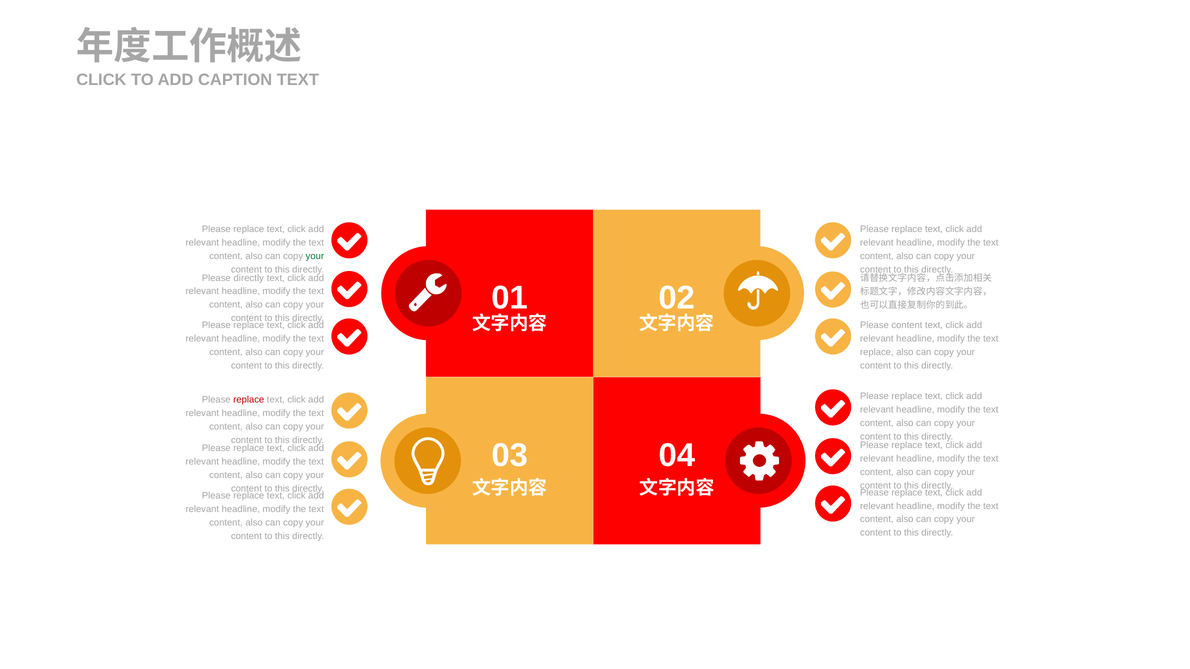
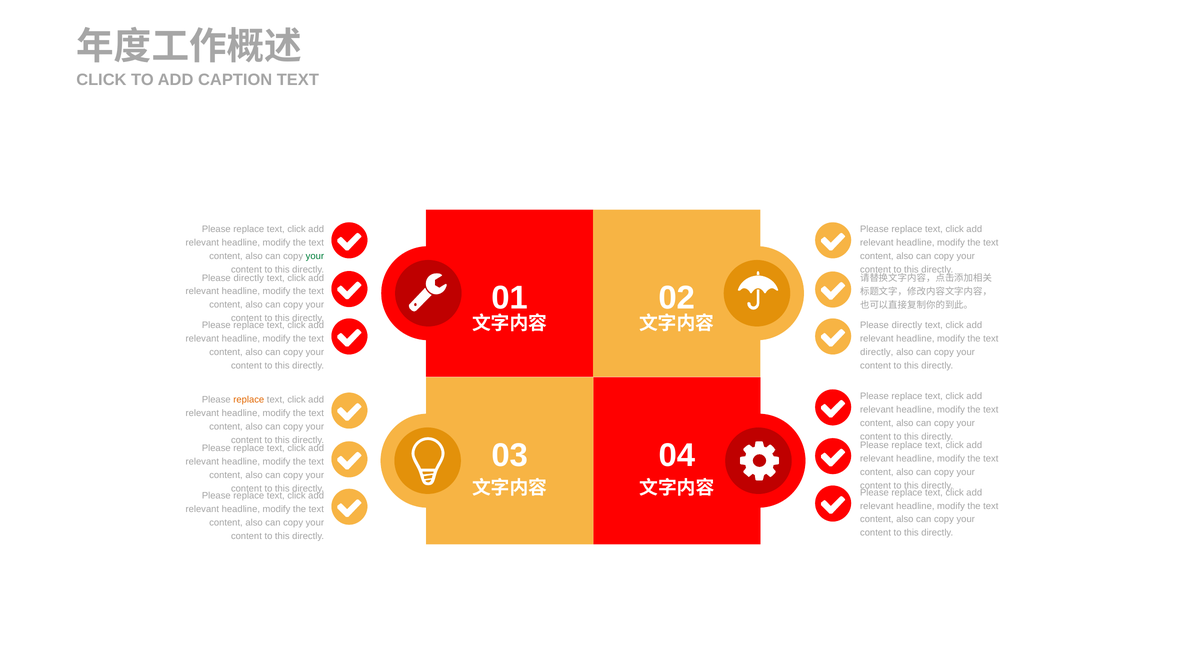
content: content -> directly (907, 325)
replace: replace -> directly (877, 352)
replace colour: red -> orange (249, 400)
